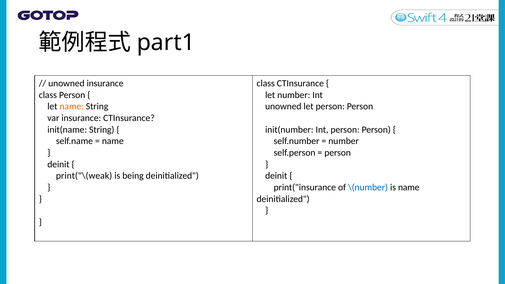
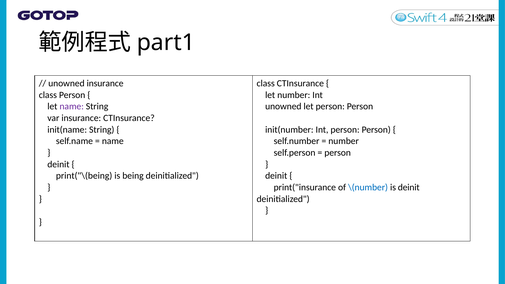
name colour: orange -> purple (72, 107)
print("\(weak: print("\(weak -> print("\(being (84, 176)
is name: name -> deinit (409, 187)
